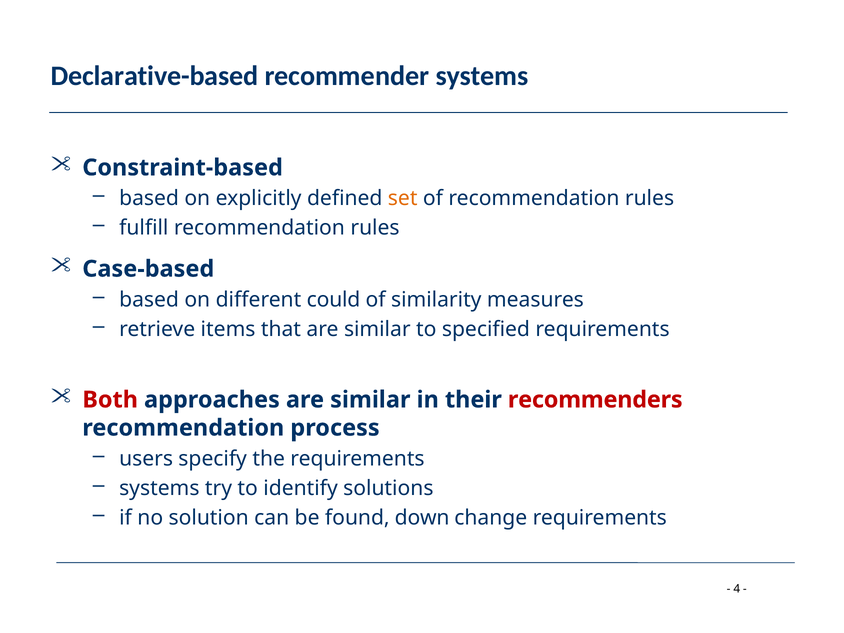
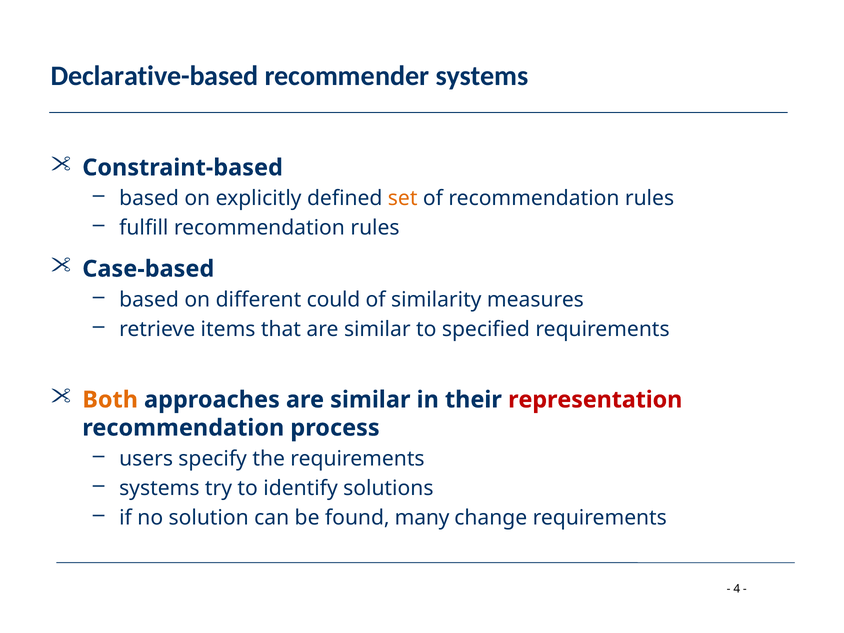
Both colour: red -> orange (110, 400)
recommenders: recommenders -> representation (595, 400)
down: down -> many (422, 518)
